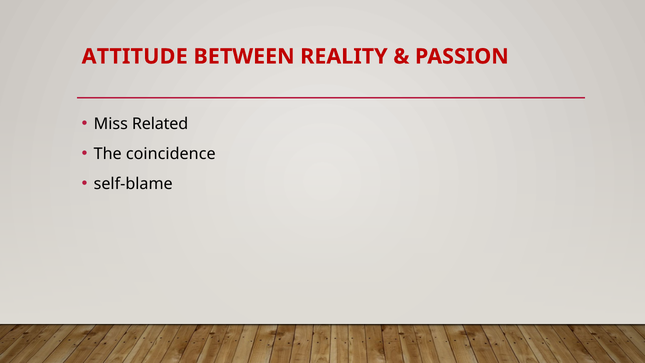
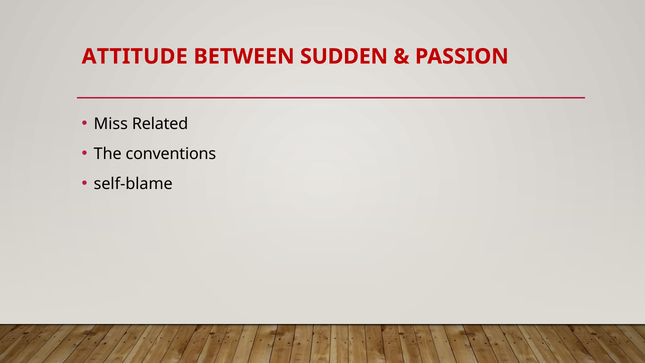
REALITY: REALITY -> SUDDEN (344, 56)
coincidence: coincidence -> conventions (171, 154)
